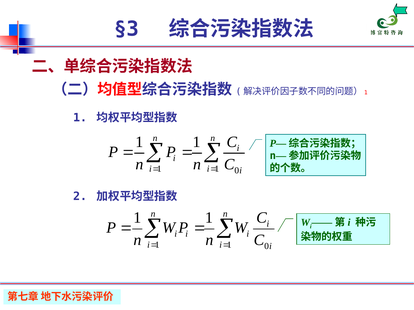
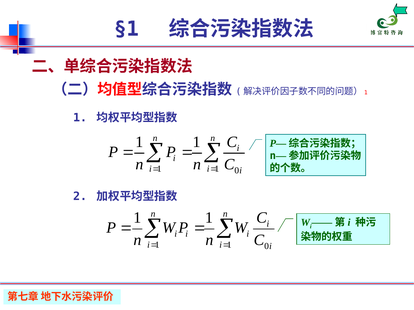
§3: §3 -> §1 (127, 29)
